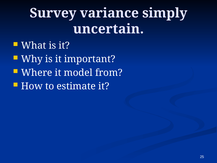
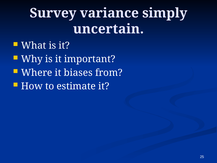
model: model -> biases (78, 73)
